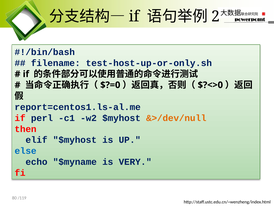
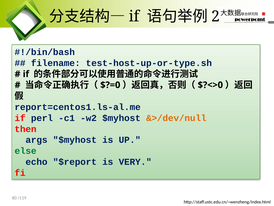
test-host-up-or-only.sh: test-host-up-or-only.sh -> test-host-up-or-type.sh (149, 63)
elif: elif -> args (36, 140)
else colour: blue -> green (26, 151)
$myname: $myname -> $report (75, 162)
